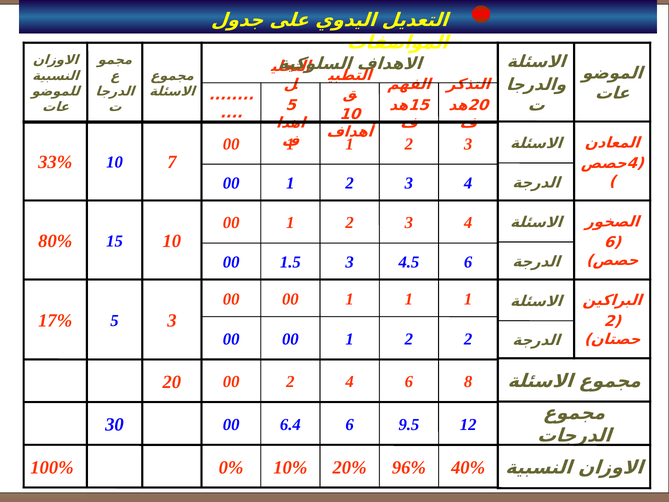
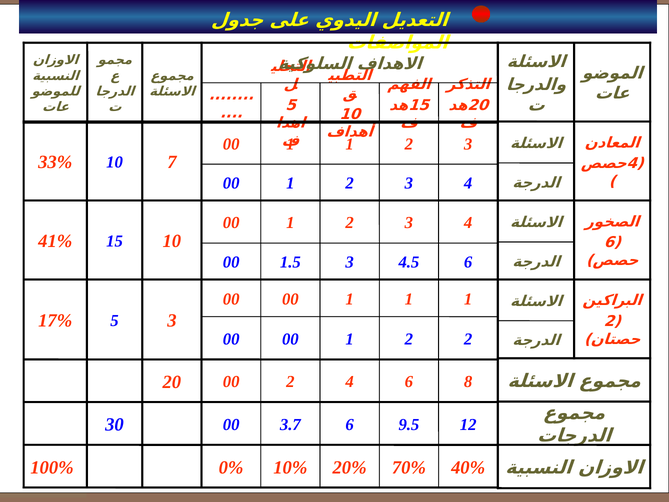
80%: 80% -> 41% (55, 241)
6.4: 6.4 -> 3.7 (290, 424)
96%: 96% -> 70% (409, 467)
